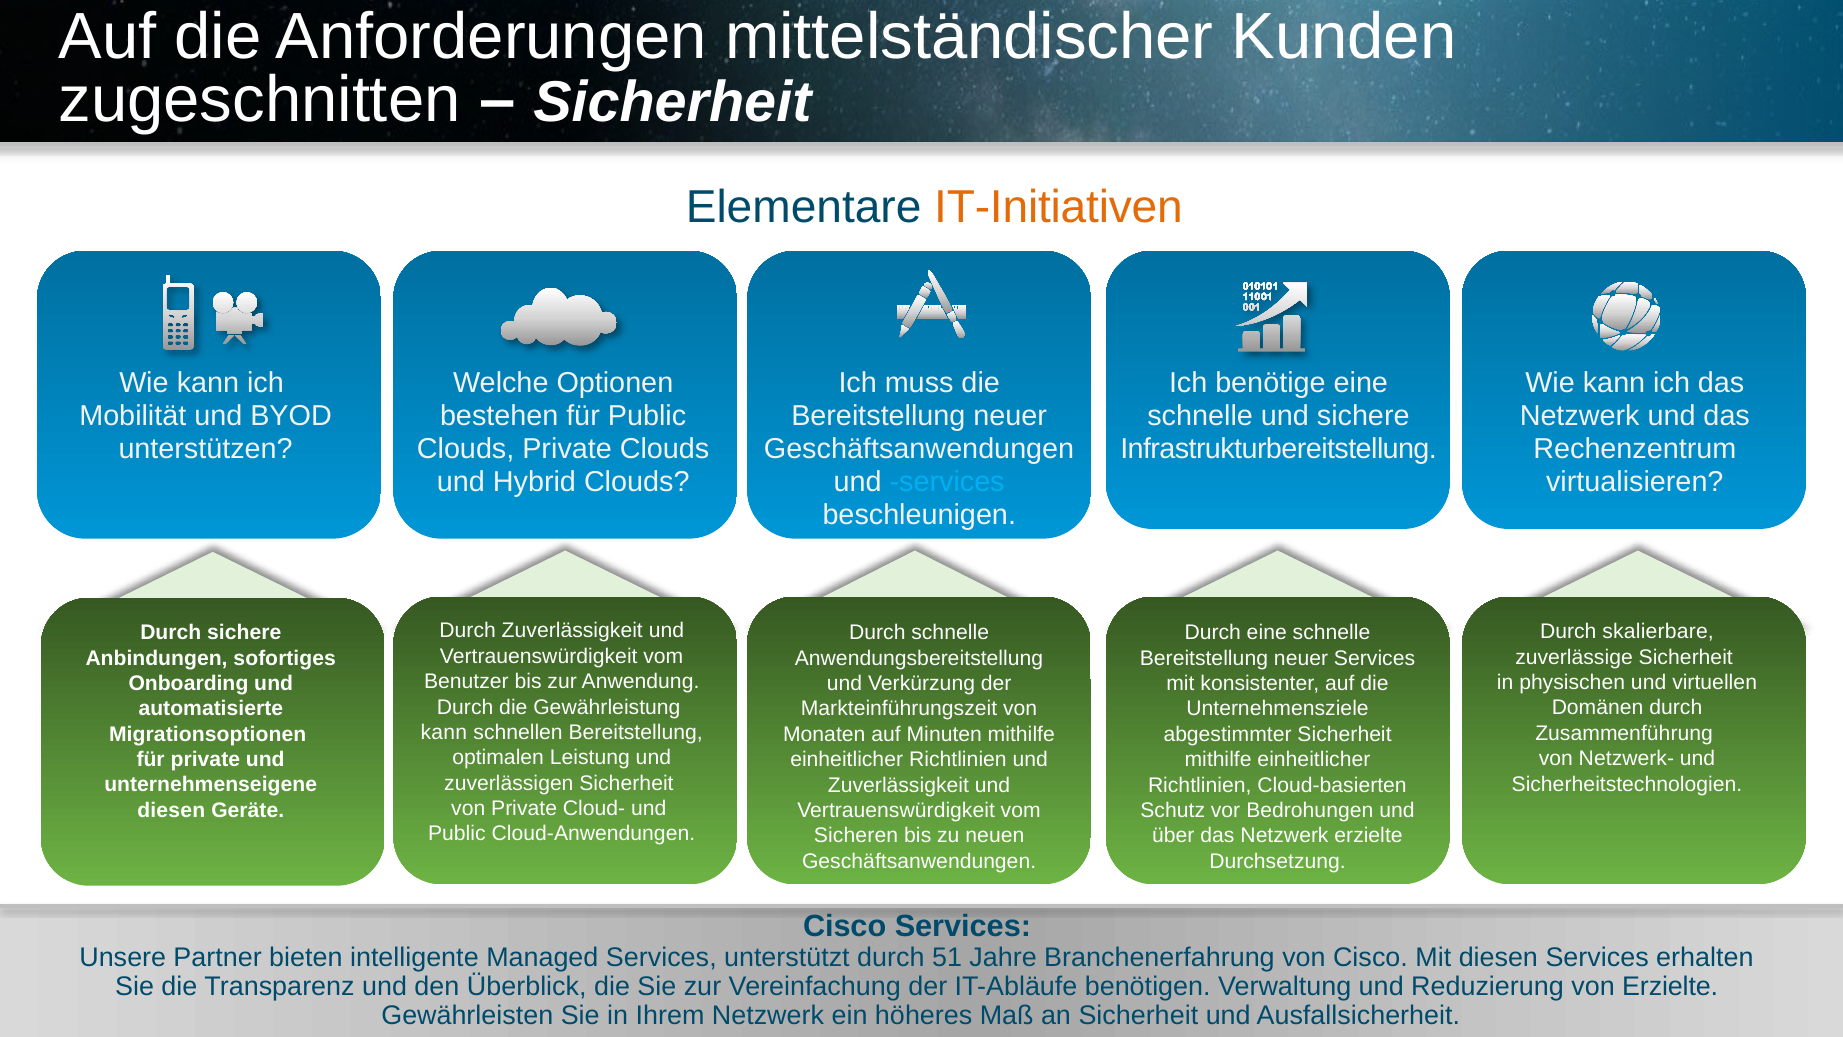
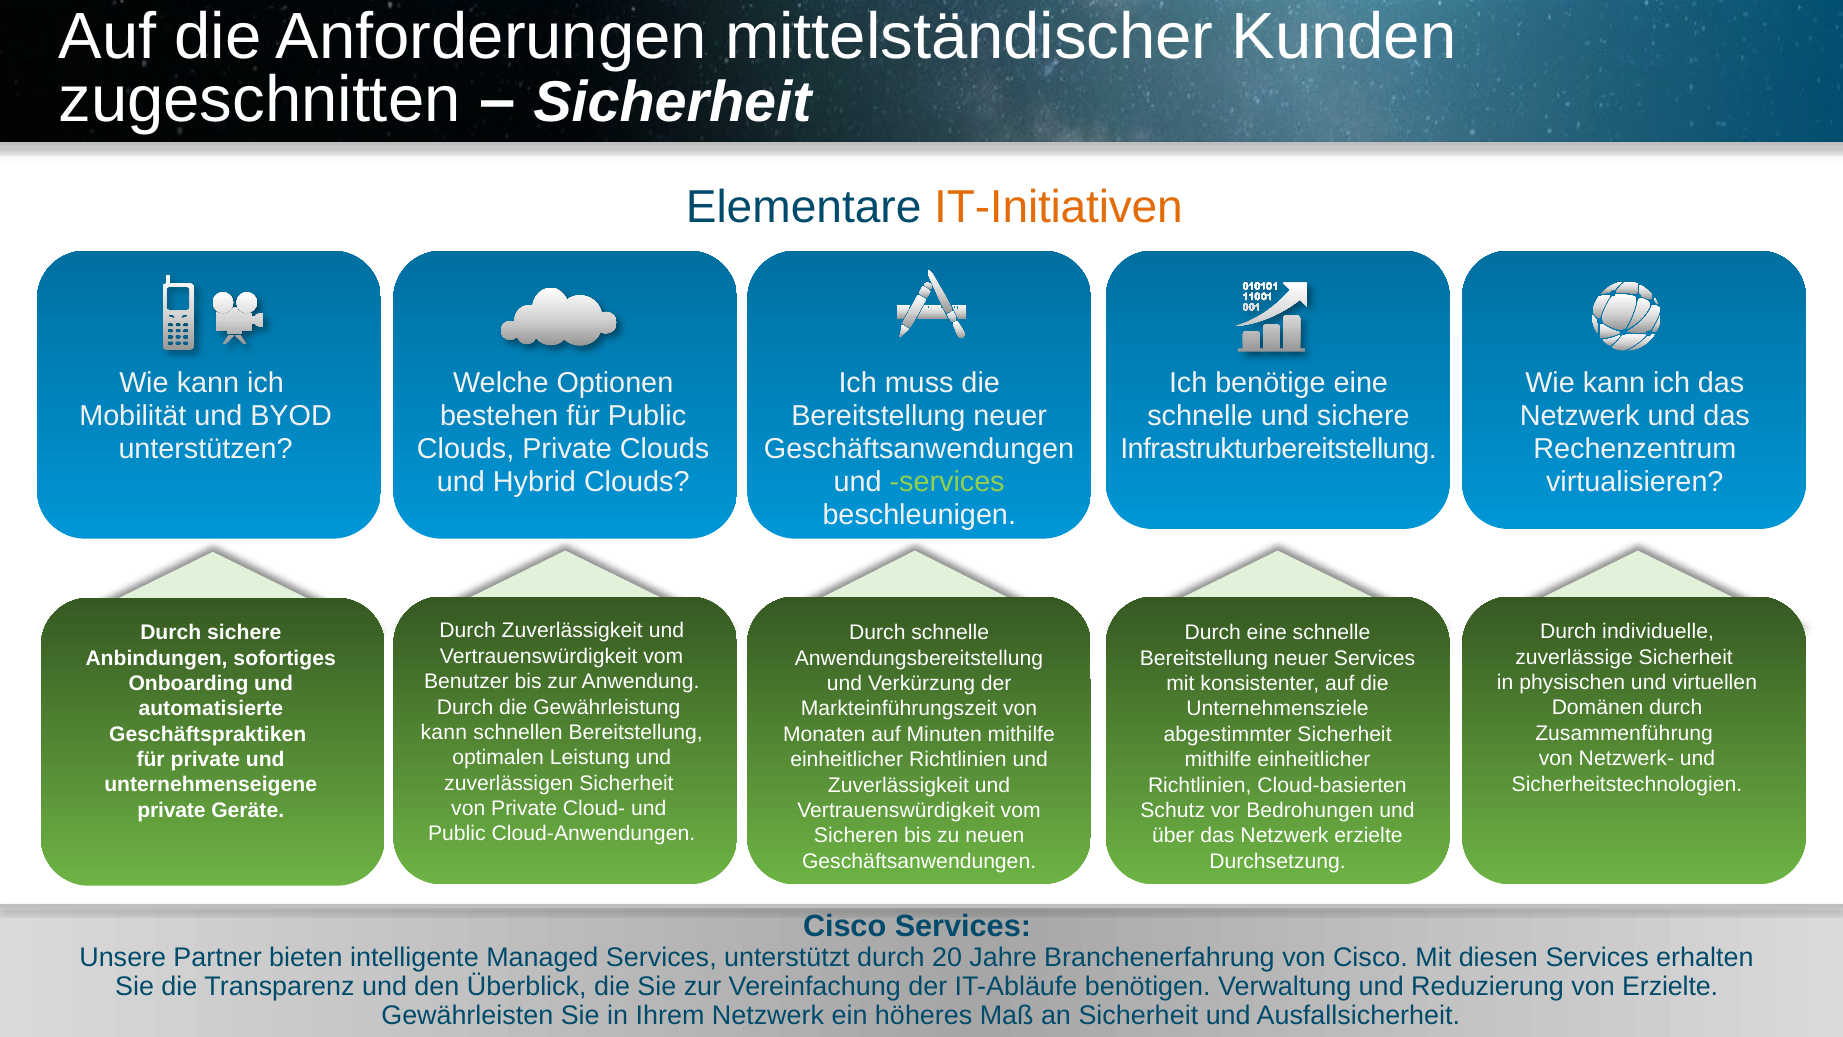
services colour: light blue -> light green (947, 482)
skalierbare: skalierbare -> individuelle (1658, 632)
Migrationsoptionen: Migrationsoptionen -> Geschäftspraktiken (208, 734)
diesen: diesen -> private (171, 810)
51: 51 -> 20 (947, 958)
